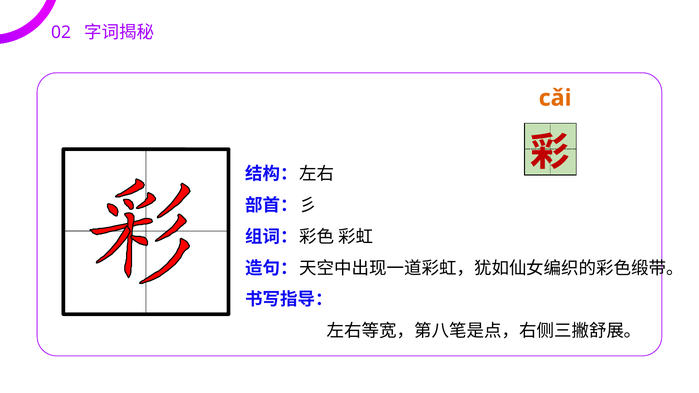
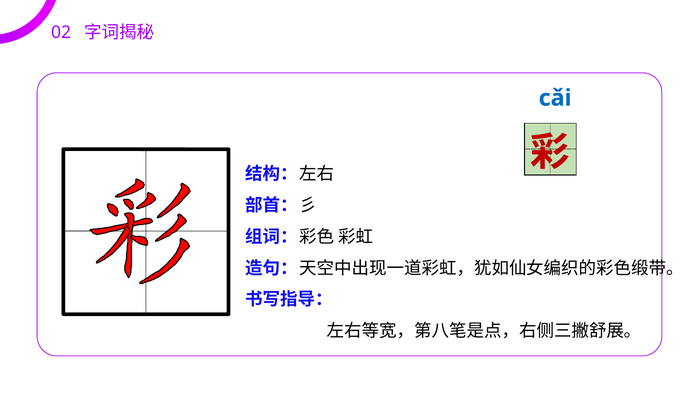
cǎi colour: orange -> blue (555, 98)
